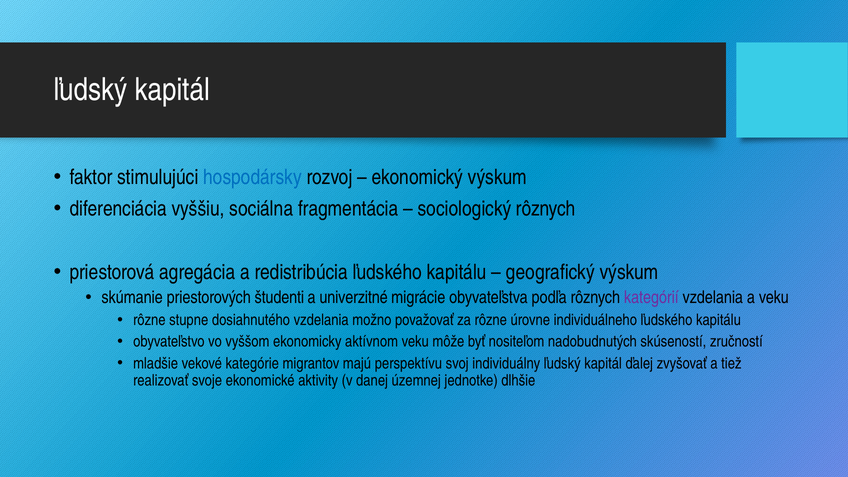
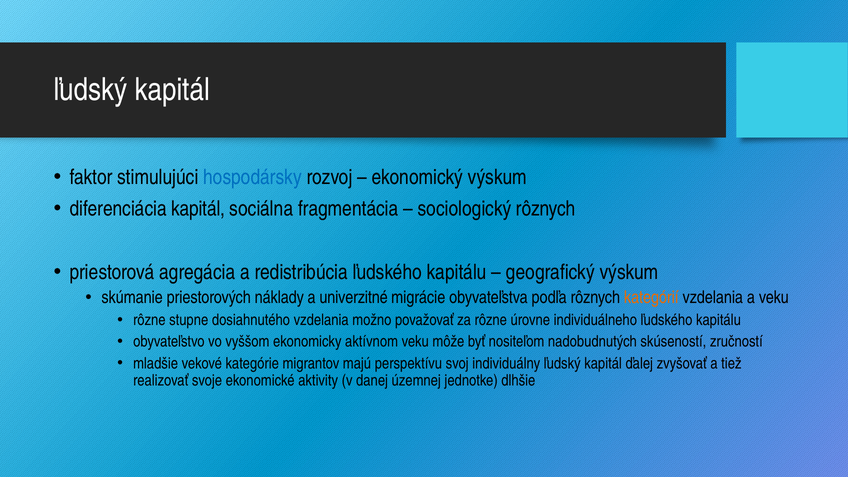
diferenciácia vyššiu: vyššiu -> kapitál (198, 209)
študenti: študenti -> náklady (279, 298)
kategórií colour: purple -> orange (651, 298)
